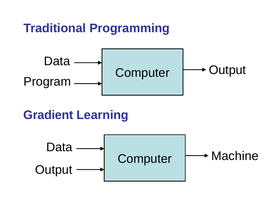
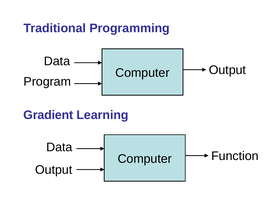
Machine: Machine -> Function (235, 156)
